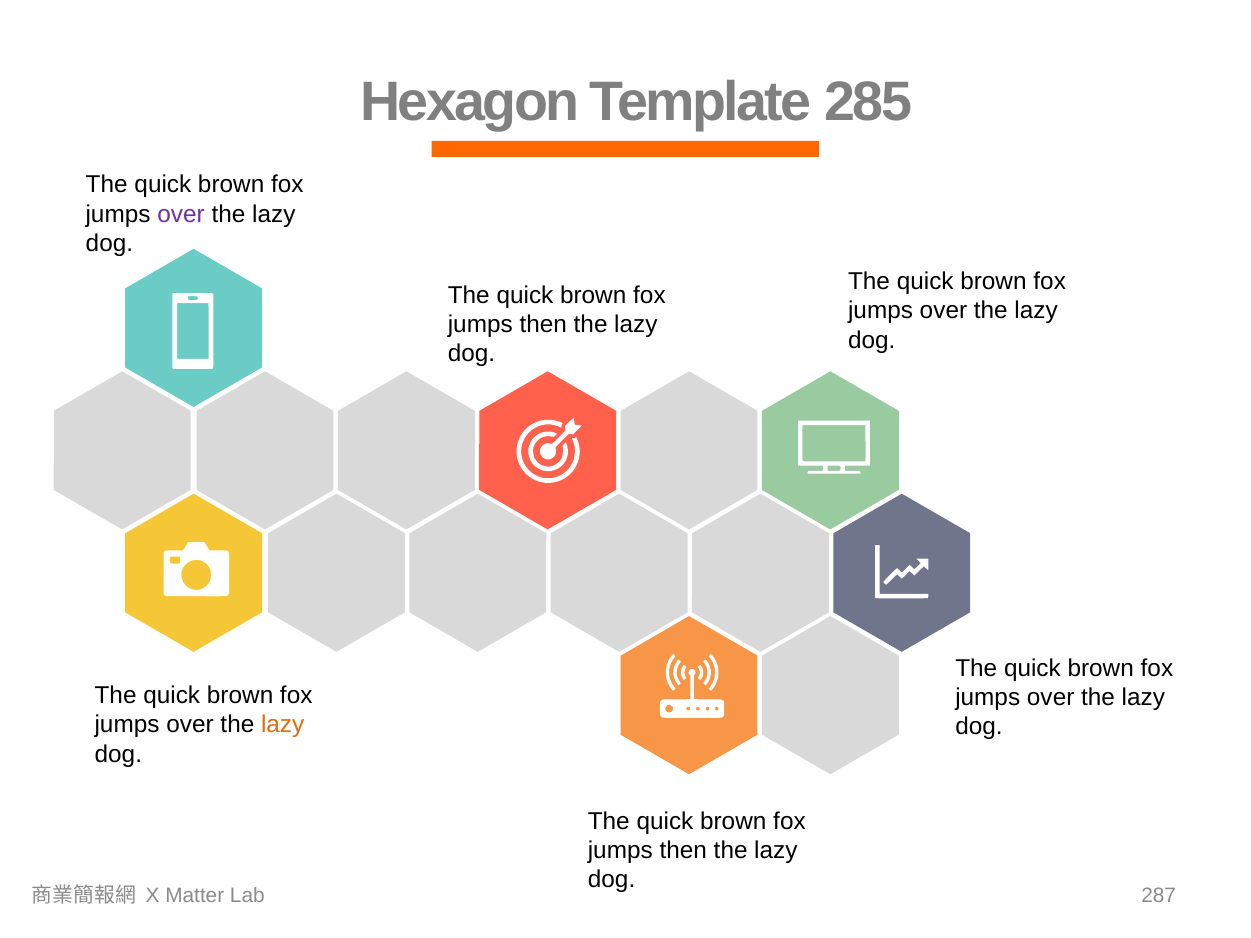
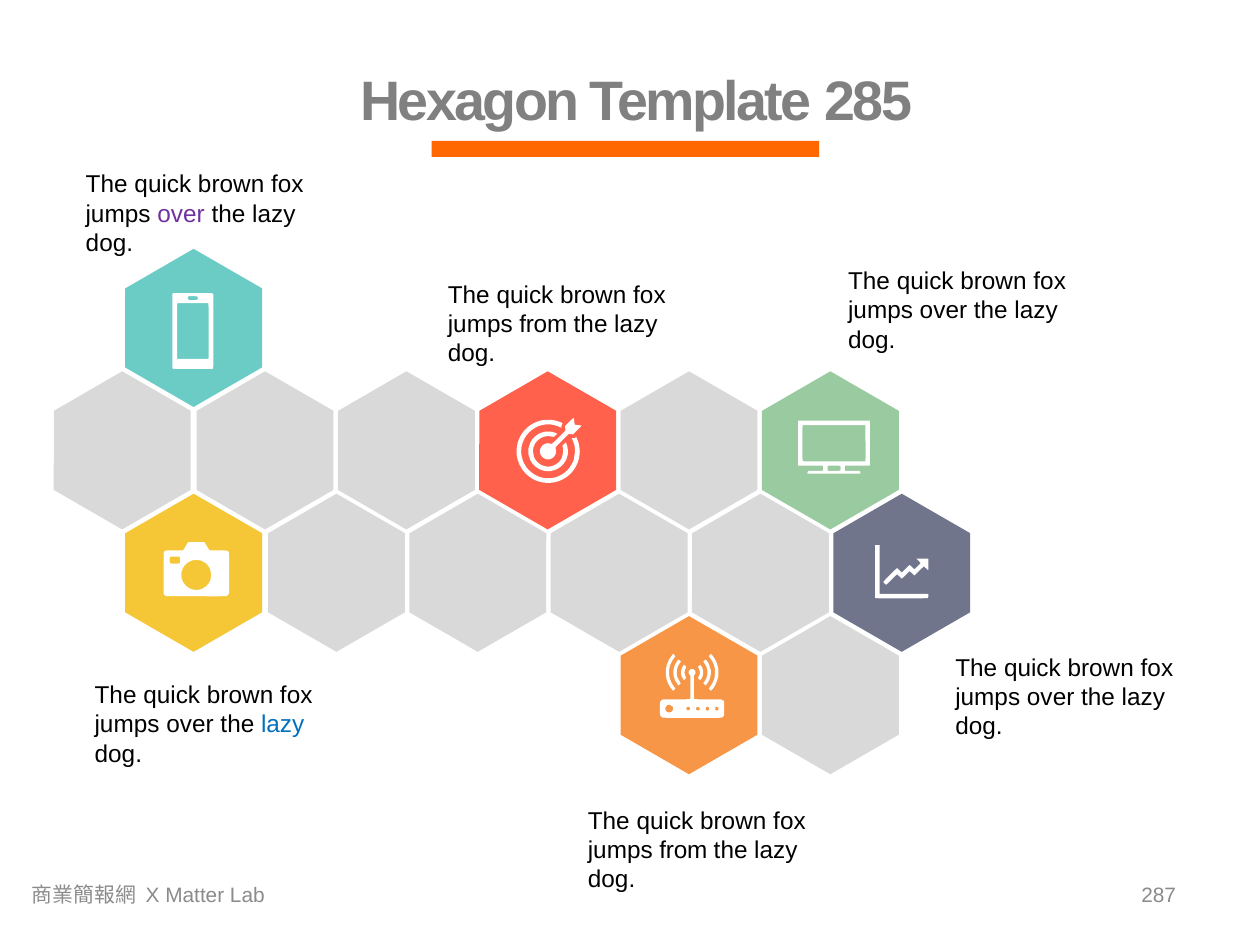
then: then -> from (543, 324)
lazy colour: orange -> blue (283, 725)
then: then -> from (683, 851)
